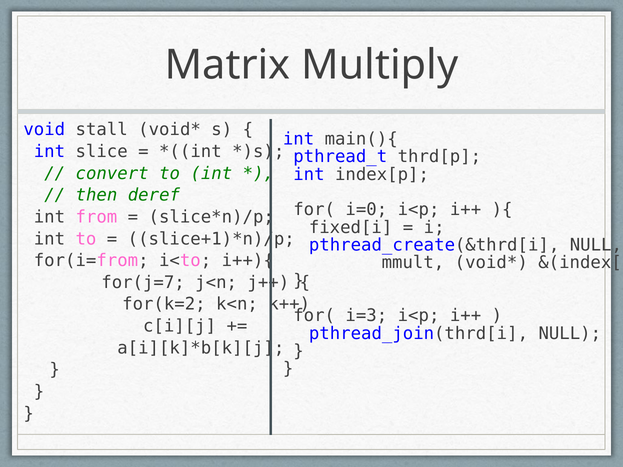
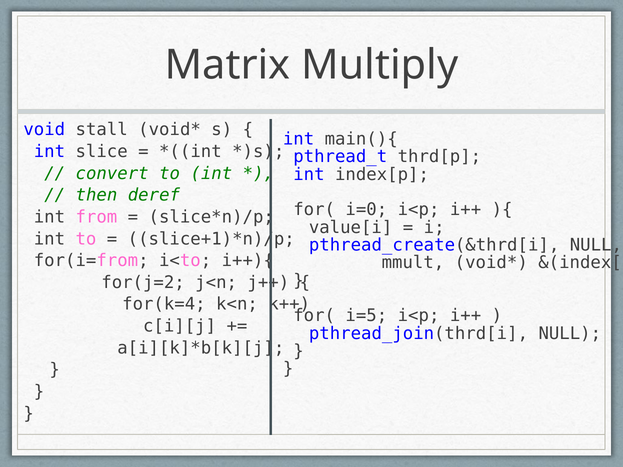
fixed[i: fixed[i -> value[i (351, 227)
for(j=7: for(j=7 -> for(j=2 (143, 283)
for(k=2: for(k=2 -> for(k=4 (164, 304)
i=3: i=3 -> i=5 (366, 316)
